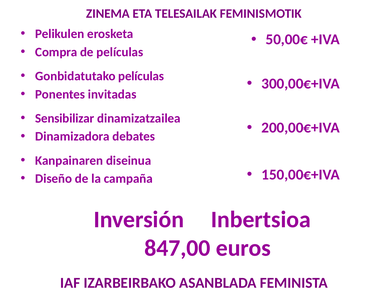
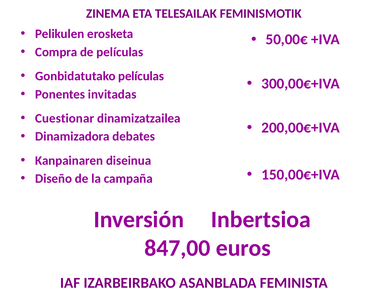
Sensibilizar: Sensibilizar -> Cuestionar (65, 118)
